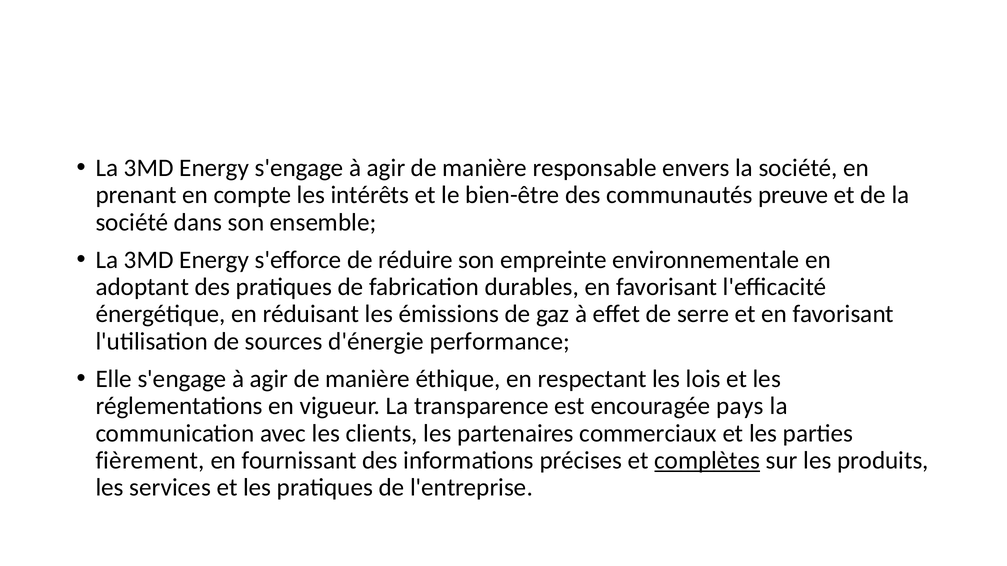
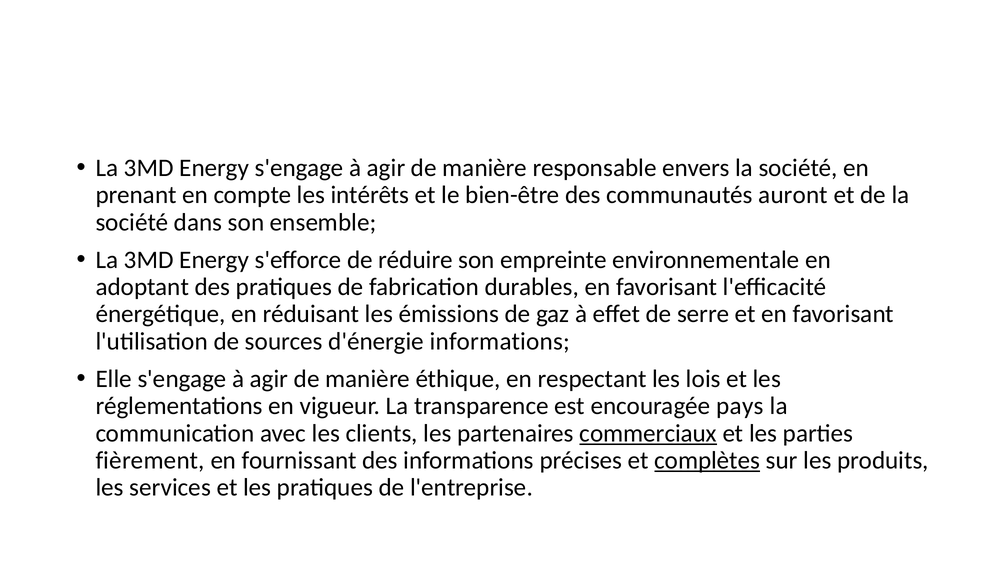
preuve: preuve -> auront (793, 195)
d'énergie performance: performance -> informations (500, 342)
commerciaux underline: none -> present (648, 434)
